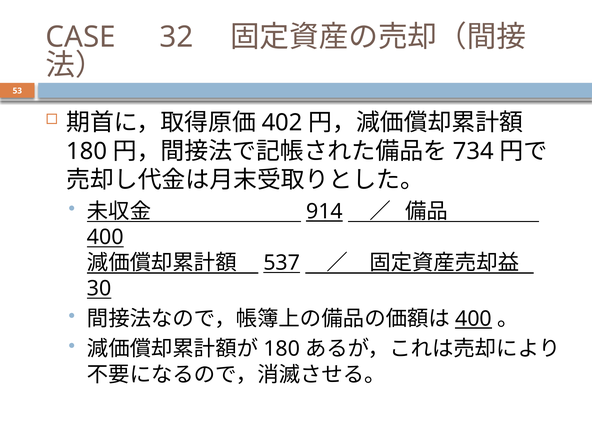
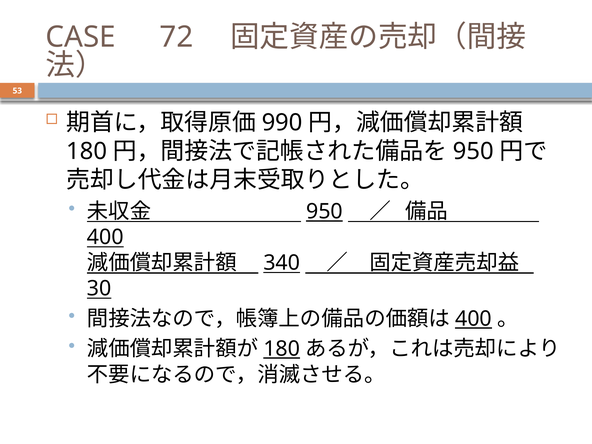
32: 32 -> 72 (176, 37)
402: 402 -> 990 (282, 123)
734: 734 -> 950 (473, 151)
914: 914 -> 950 (324, 211)
537: 537 -> 340 (282, 263)
180 underline: none -> present (282, 349)
